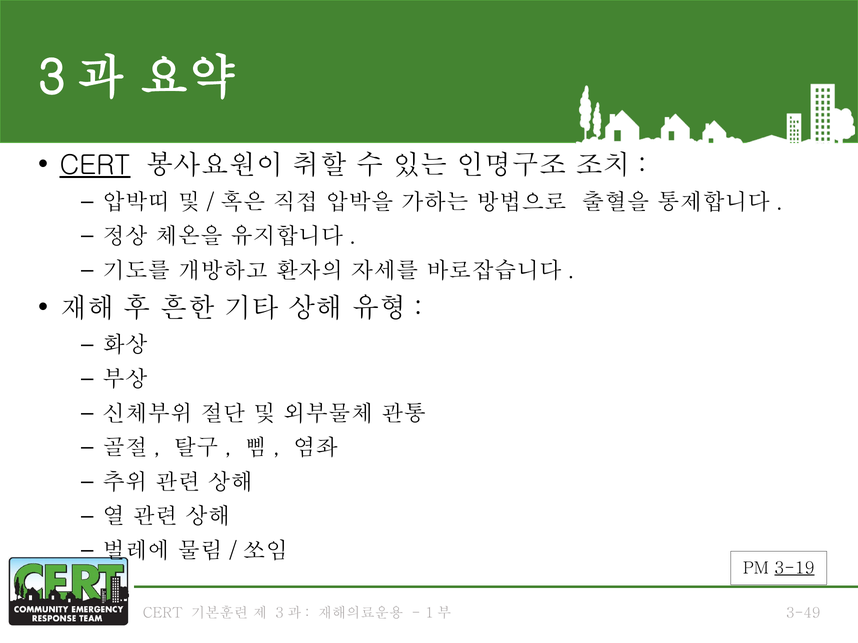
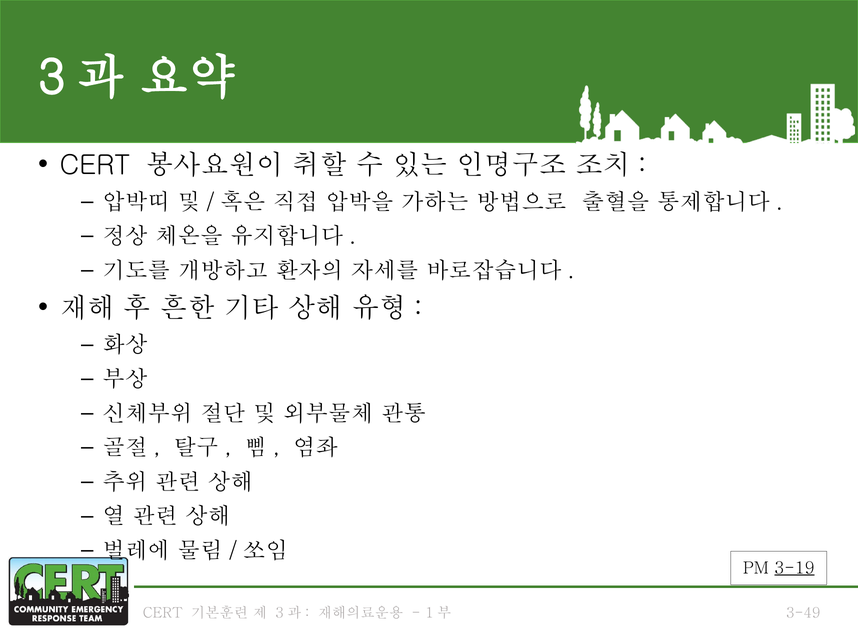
CERT underline: present -> none (95, 165)
